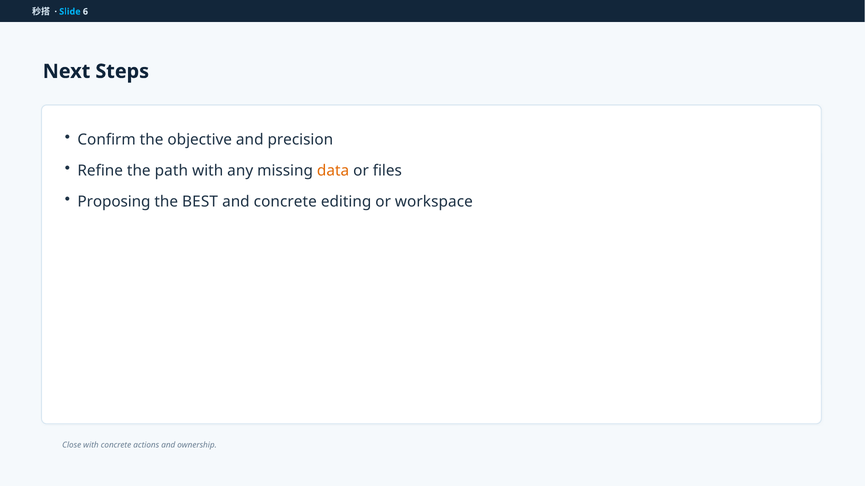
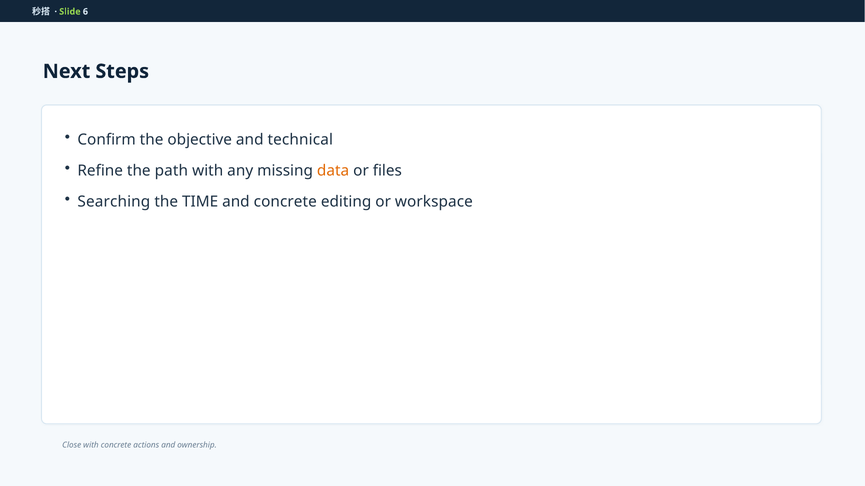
Slide colour: light blue -> light green (70, 12)
precision: precision -> technical (300, 140)
Proposing: Proposing -> Searching (114, 202)
BEST: BEST -> TIME (200, 202)
